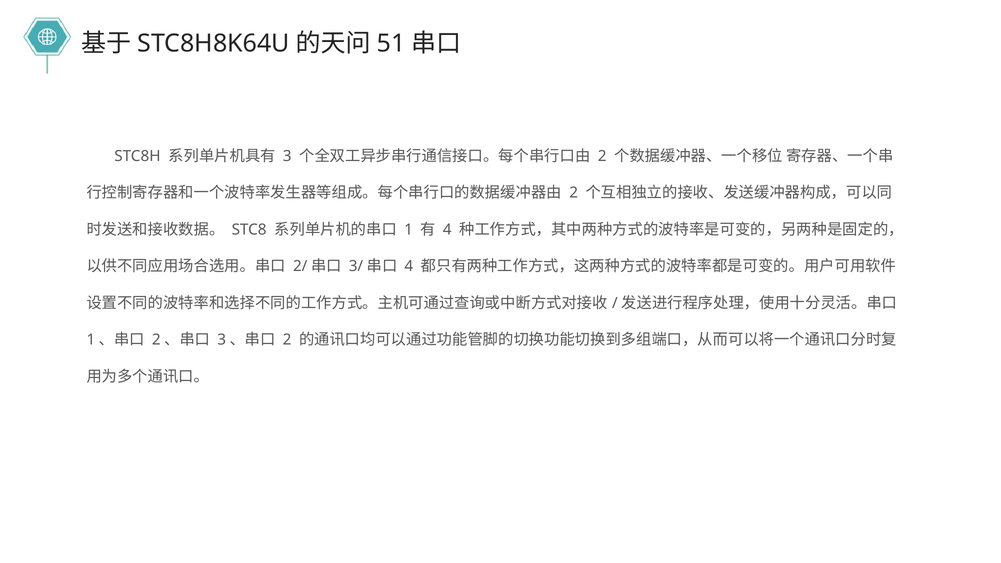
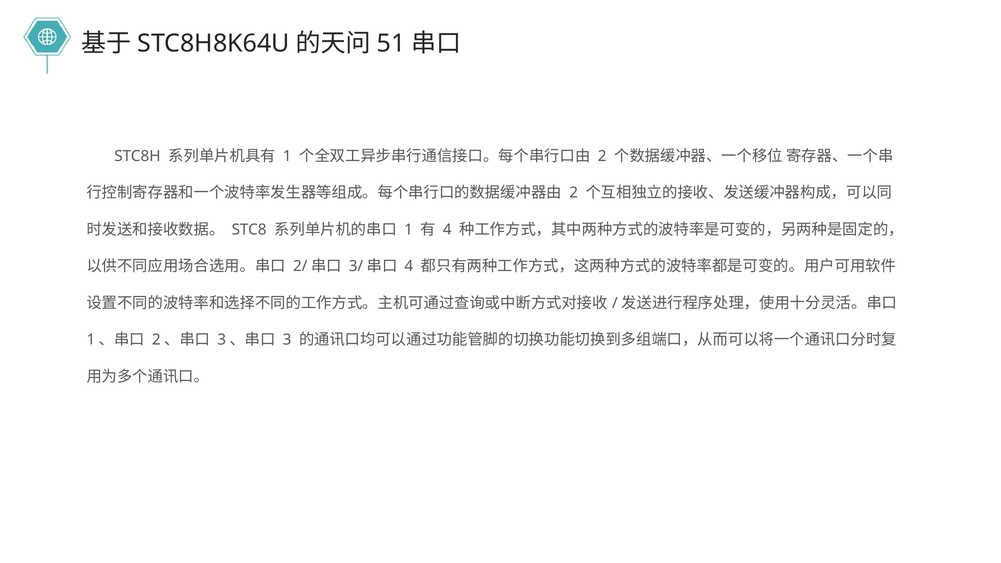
3: 3 -> 1 (287, 156)
2: 2 -> 3 (287, 340)
